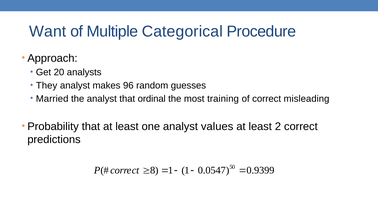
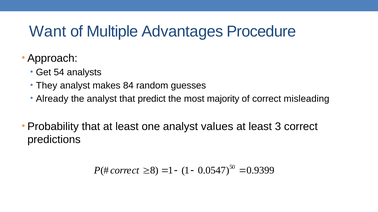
Categorical: Categorical -> Advantages (182, 32)
20: 20 -> 54 (59, 72)
96: 96 -> 84 (128, 86)
Married: Married -> Already (52, 99)
ordinal: ordinal -> predict (152, 99)
training: training -> majority (223, 99)
2: 2 -> 3 (278, 127)
